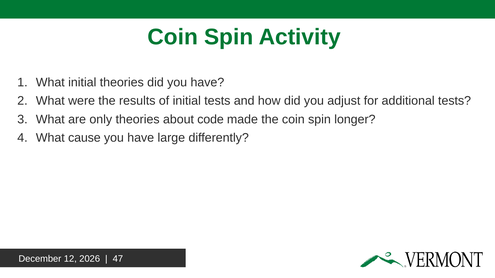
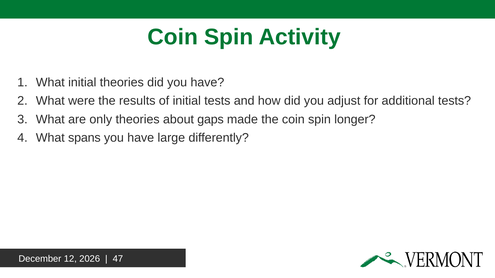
code: code -> gaps (211, 119)
cause: cause -> spans (84, 138)
